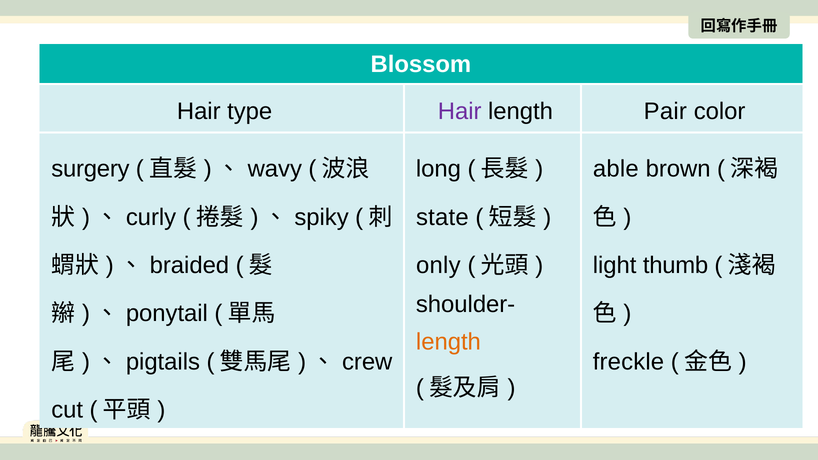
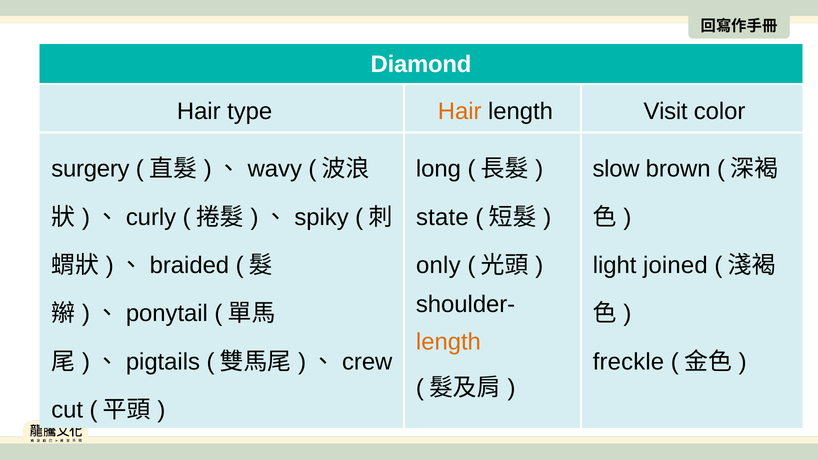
Blossom: Blossom -> Diamond (421, 65)
Hair colour: purple -> orange (460, 112)
Pair: Pair -> Visit (666, 112)
able: able -> slow (616, 169)
thumb: thumb -> joined (675, 265)
